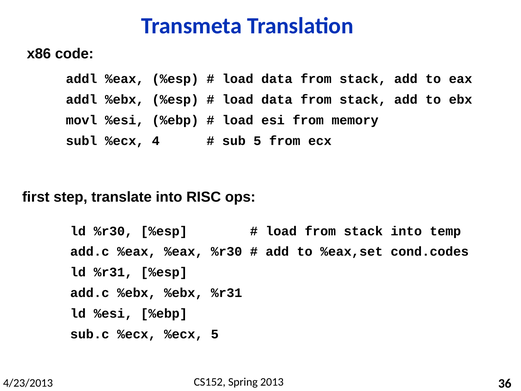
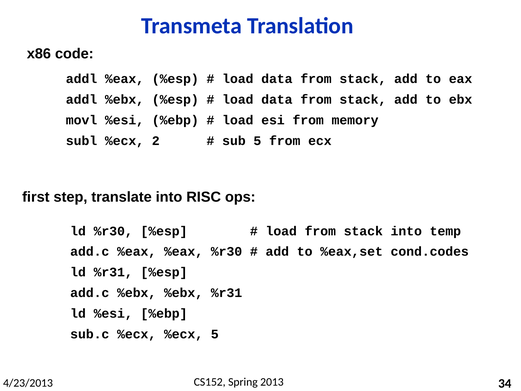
4: 4 -> 2 (156, 141)
36: 36 -> 34 (505, 383)
